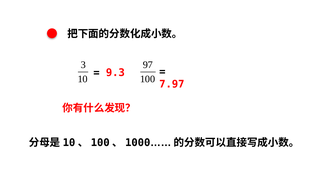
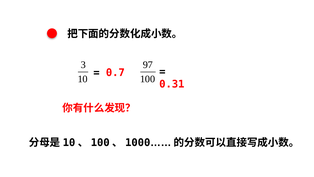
9.3: 9.3 -> 0.7 (115, 72)
7.97: 7.97 -> 0.31 (172, 84)
